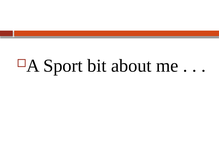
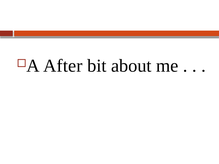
Sport: Sport -> After (63, 66)
